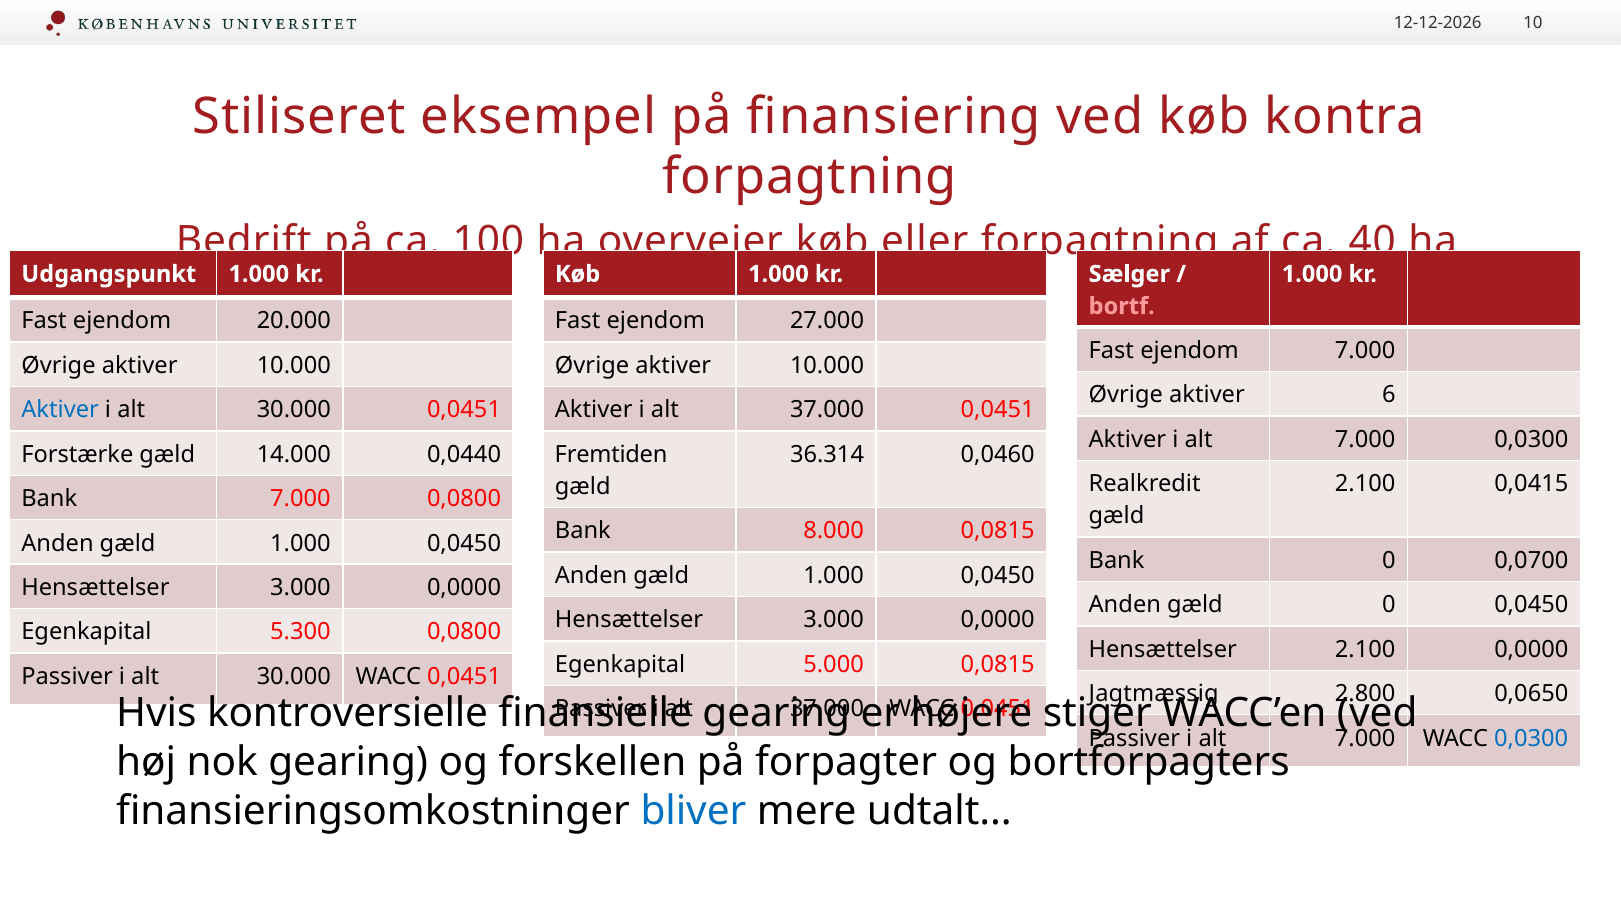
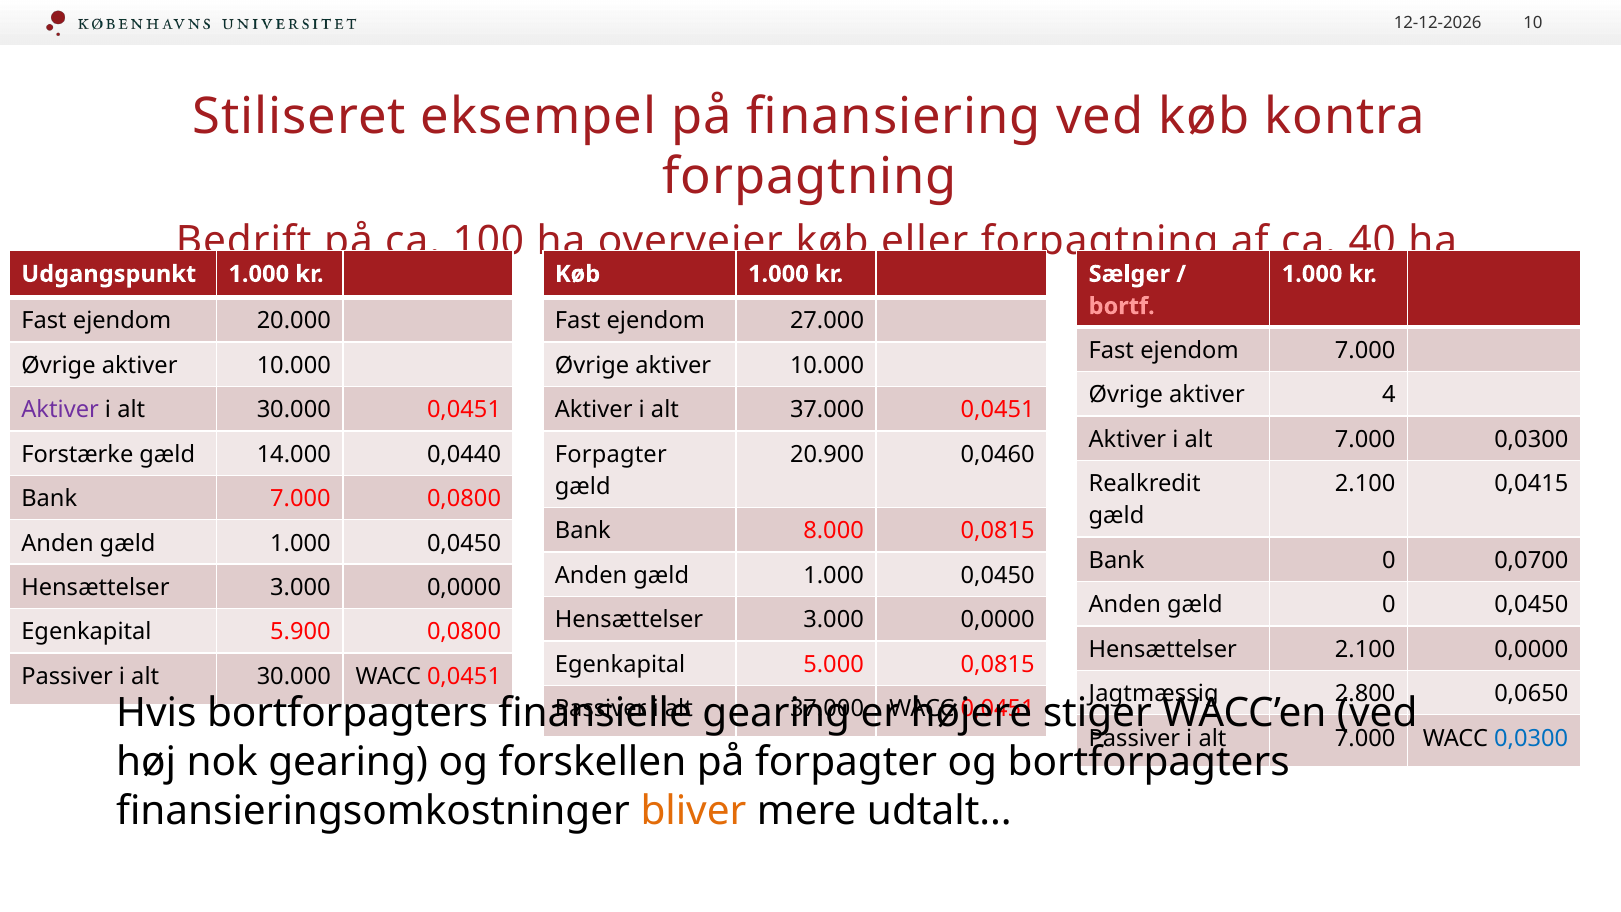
6: 6 -> 4 (1389, 395)
Aktiver colour: blue -> purple (60, 410)
Fremtiden: Fremtiden -> Forpagter (611, 454)
36.314: 36.314 -> 20.900 (827, 454)
5.300: 5.300 -> 5.900 (300, 632)
Hvis kontroversielle: kontroversielle -> bortforpagters (348, 713)
bliver colour: blue -> orange (693, 811)
